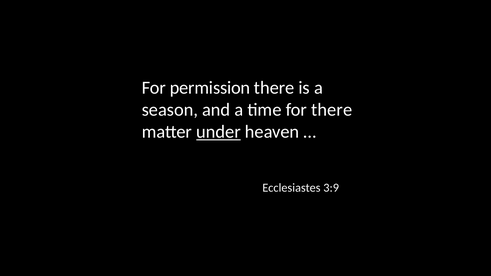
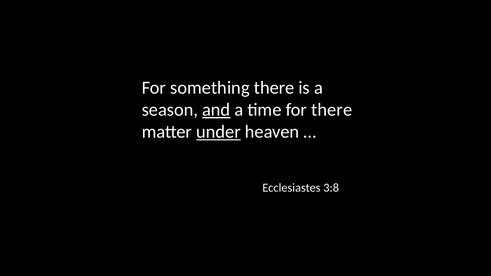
permission: permission -> something (210, 88)
and underline: none -> present (216, 110)
3:9: 3:9 -> 3:8 (331, 188)
